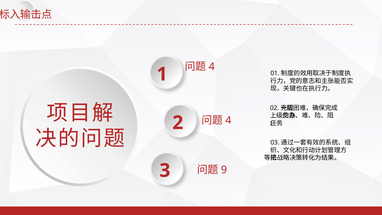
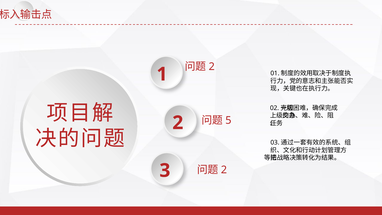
4: 4 -> 2 (212, 67)
4: 4 -> 5 (228, 120)
9: 9 -> 2 (224, 170)
